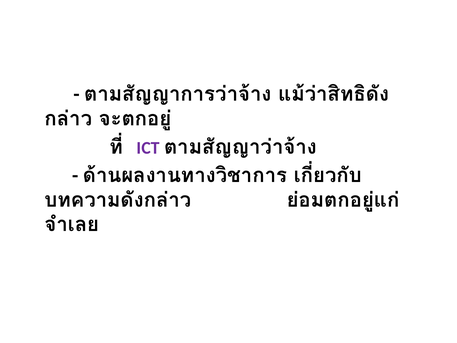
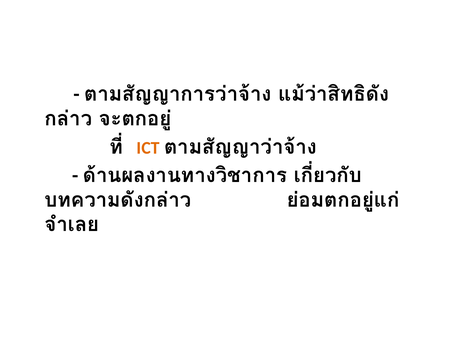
ICT colour: purple -> orange (148, 148)
